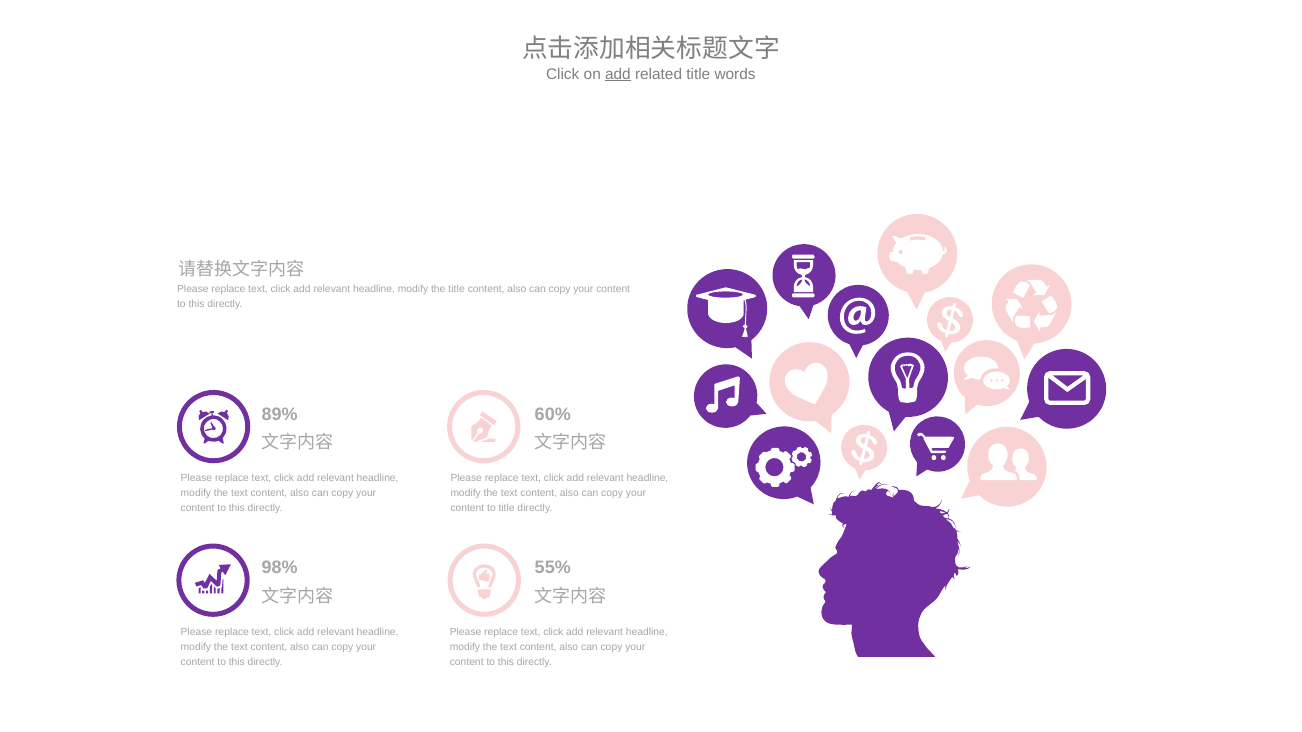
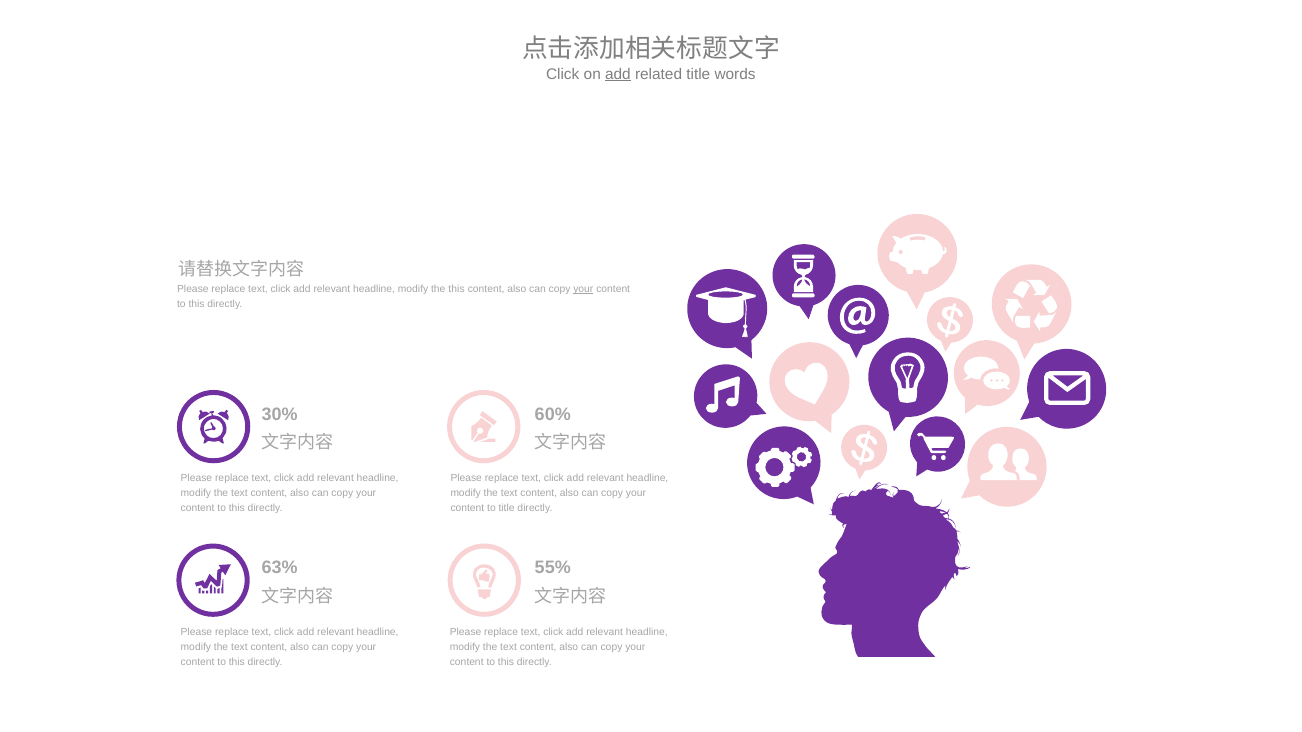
the title: title -> this (457, 289)
your underline: none -> present (583, 289)
89%: 89% -> 30% (280, 415)
98%: 98% -> 63% (280, 568)
